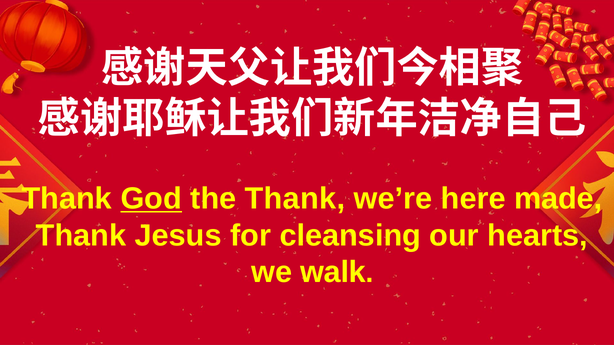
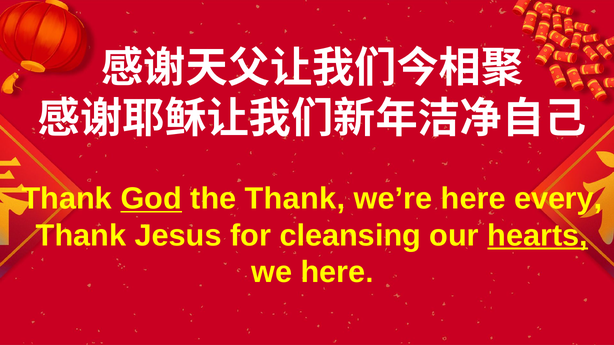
made: made -> every (558, 199)
hearts underline: none -> present (538, 236)
we walk: walk -> here (333, 273)
